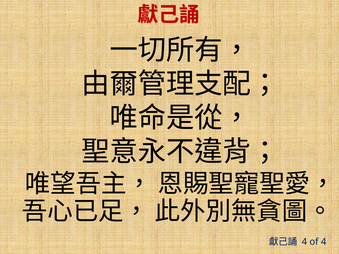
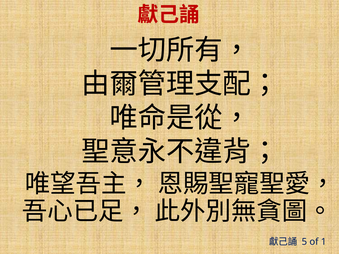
4: 4 -> 5 (304, 242)
of 4: 4 -> 1 (324, 242)
